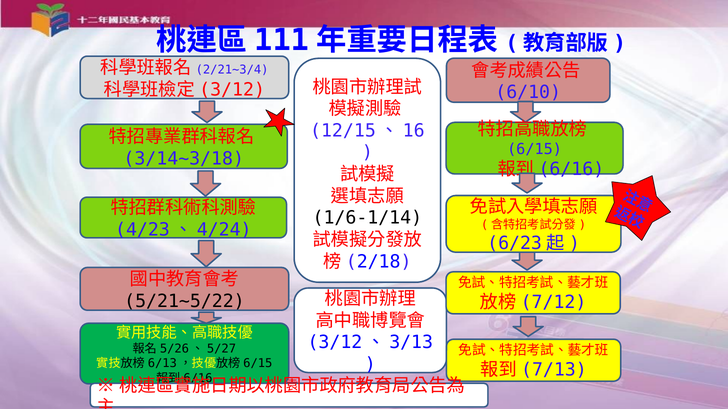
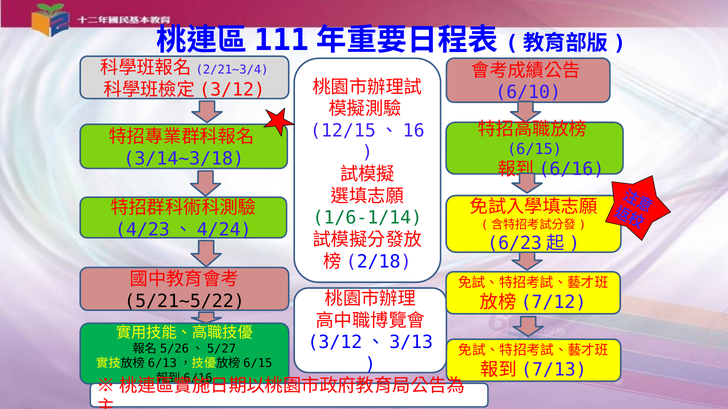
1/6-1/14 colour: black -> green (367, 218)
